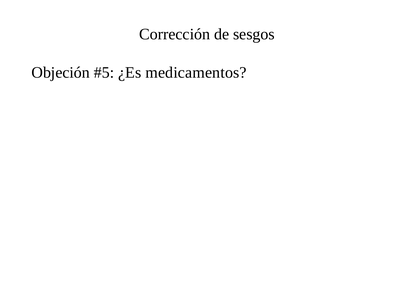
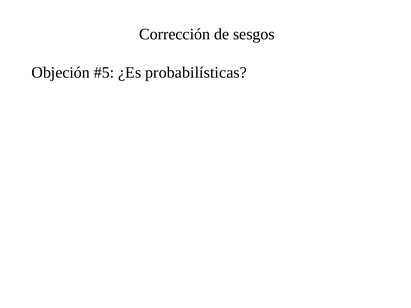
medicamentos: medicamentos -> probabilísticas (196, 73)
